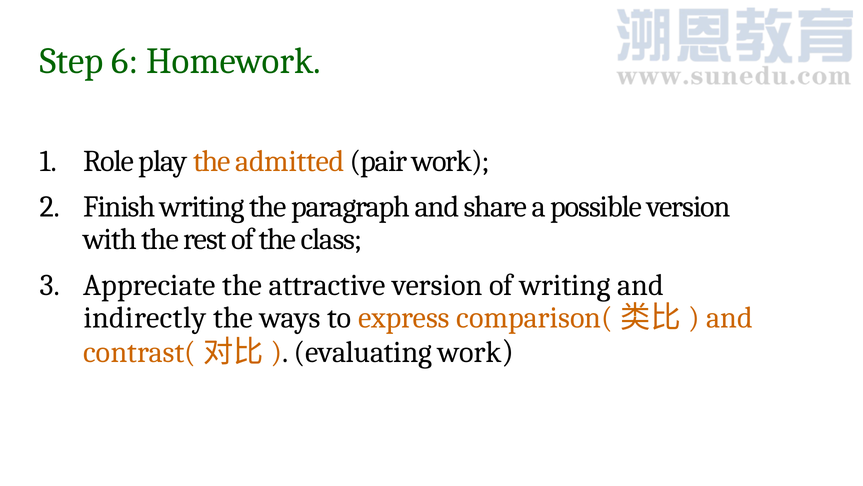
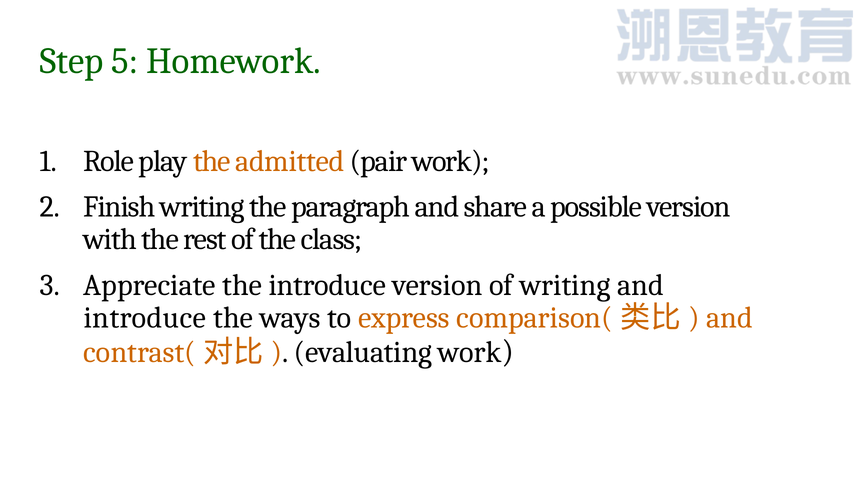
6: 6 -> 5 (125, 61)
the attractive: attractive -> introduce (327, 285)
indirectly: indirectly -> introduce (145, 317)
